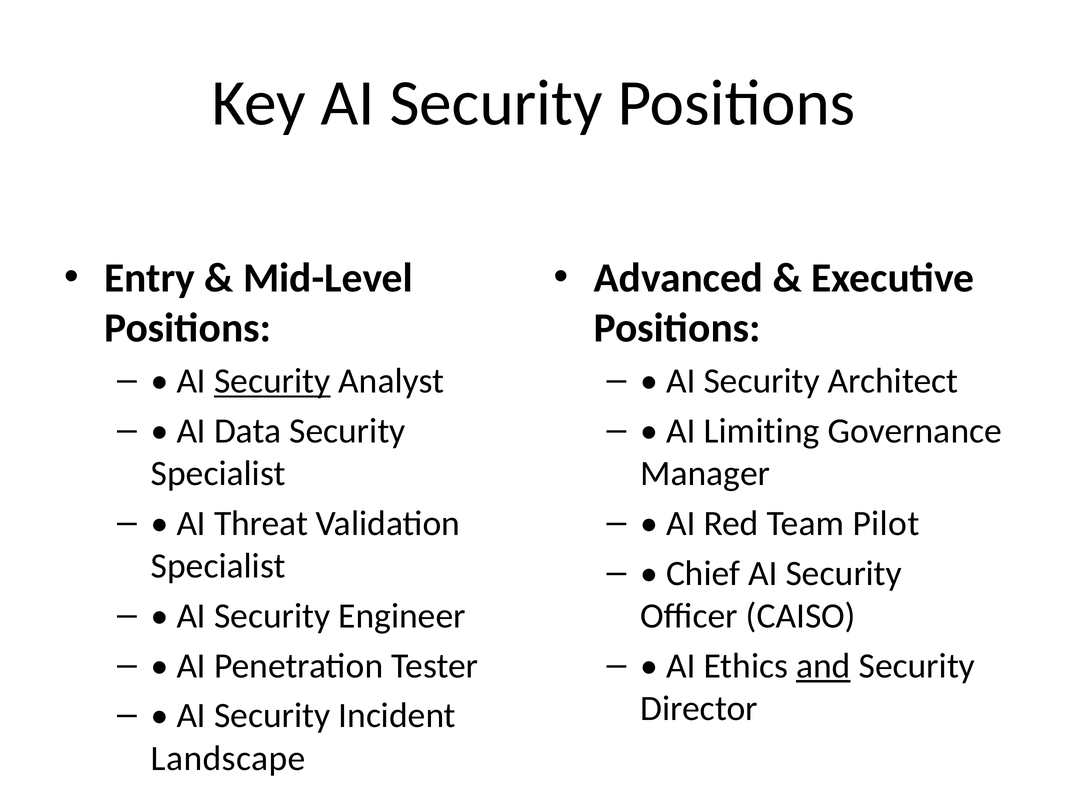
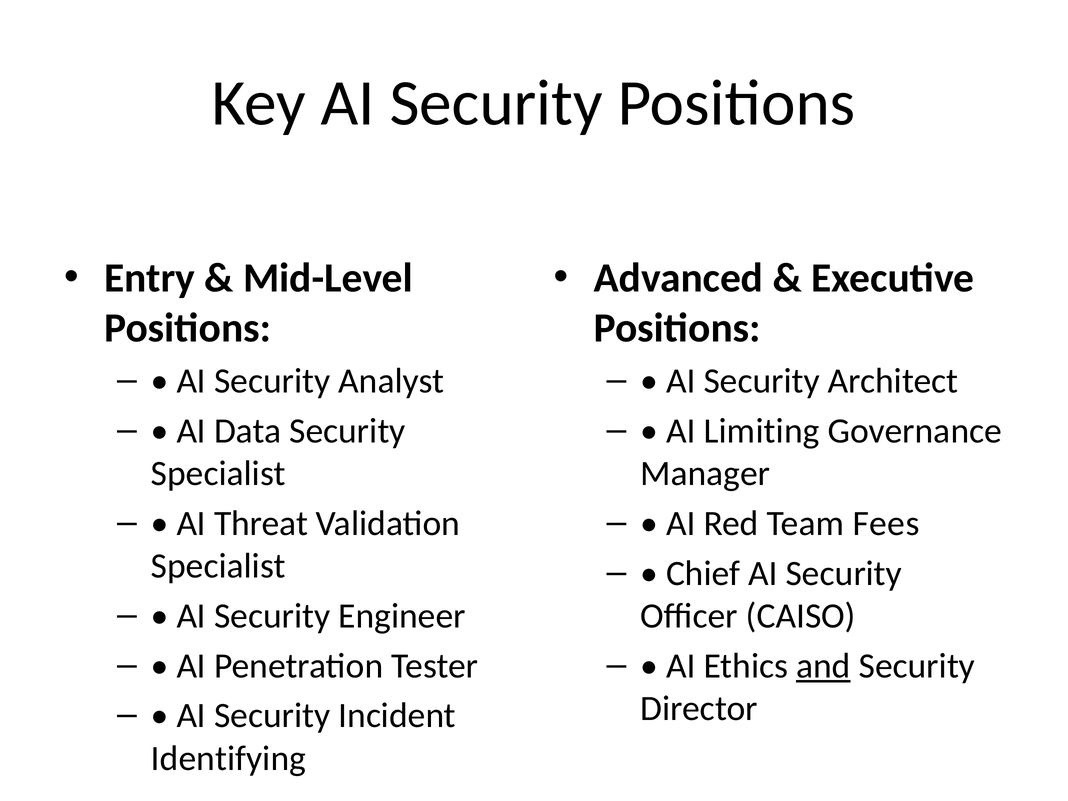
Security underline: present -> none (272, 381)
Pilot: Pilot -> Fees (886, 524)
Landscape: Landscape -> Identifying (228, 758)
